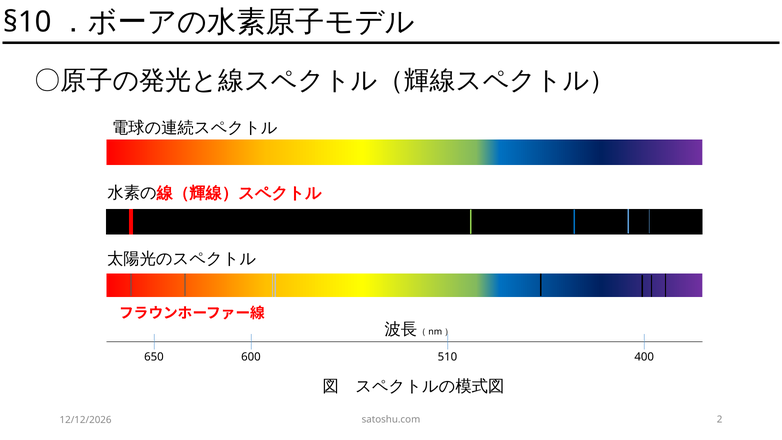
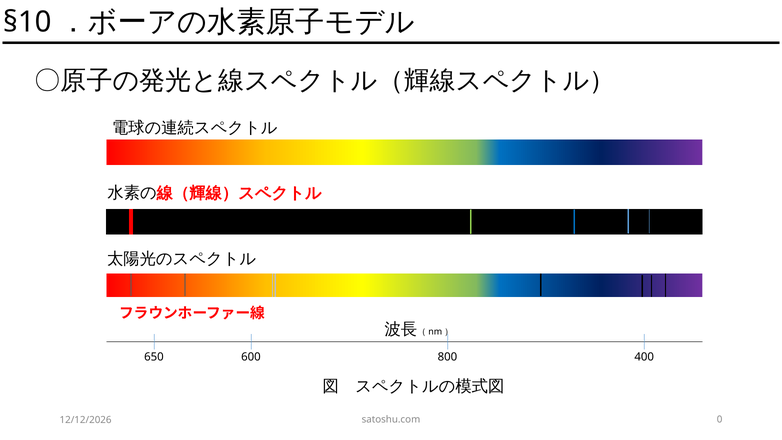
510: 510 -> 800 (447, 357)
2: 2 -> 0 (720, 419)
